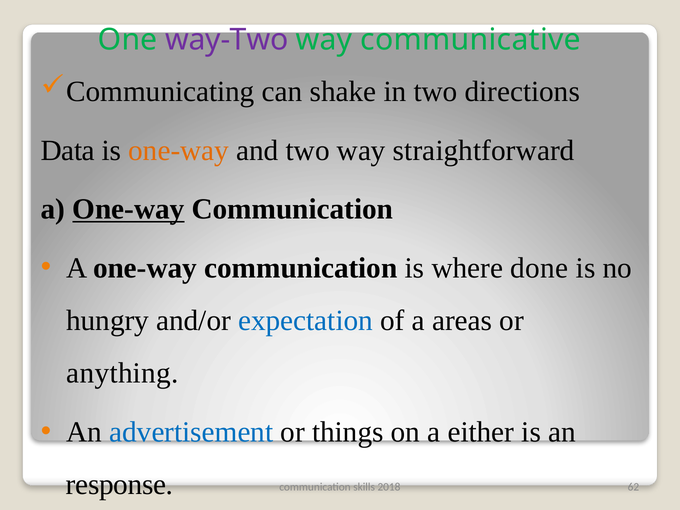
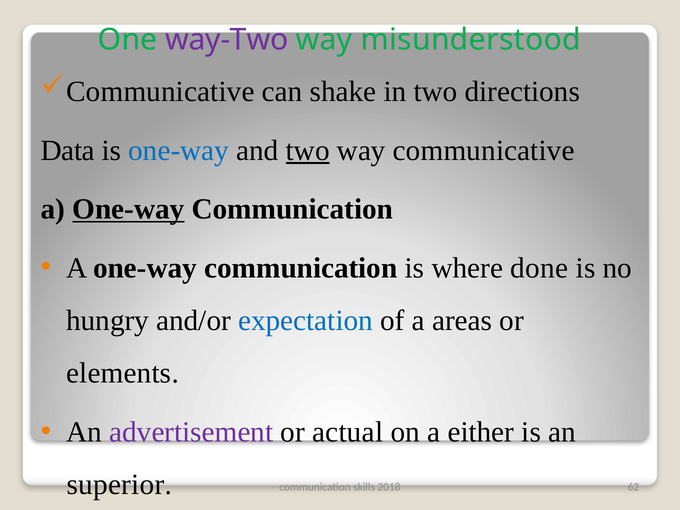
communicative: communicative -> misunderstood (471, 40)
Communicating: Communicating -> Communicative (160, 92)
one-way colour: orange -> blue (179, 150)
two underline: none -> present (308, 150)
way straightforward: straightforward -> communicative (484, 150)
anything: anything -> elements (123, 373)
advertisement colour: blue -> purple (191, 432)
things: things -> actual (348, 432)
response: response -> superior (119, 485)
